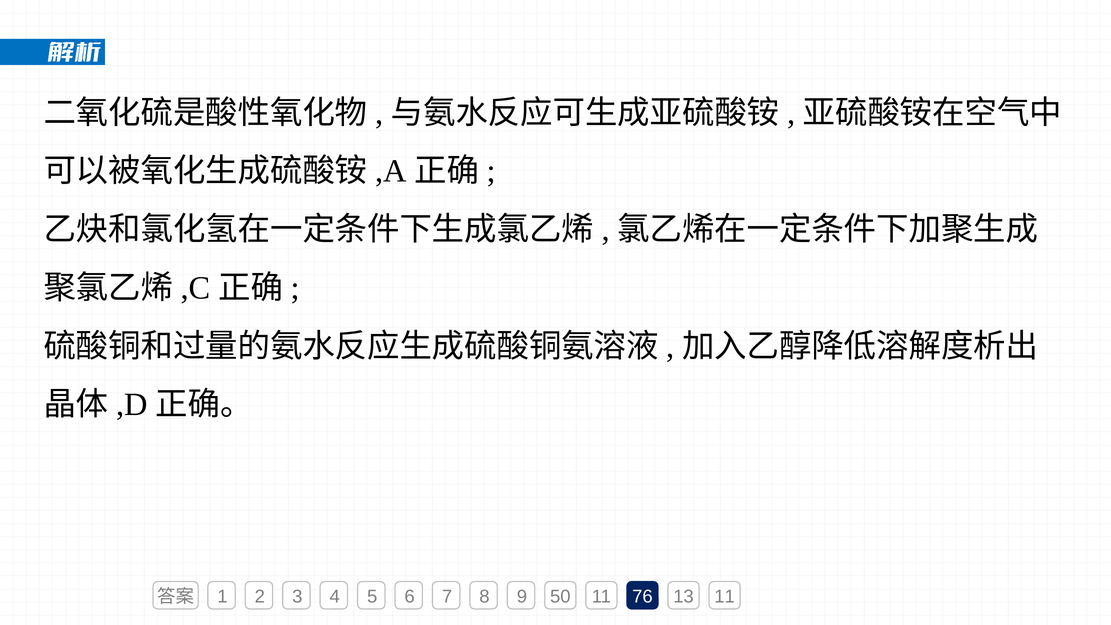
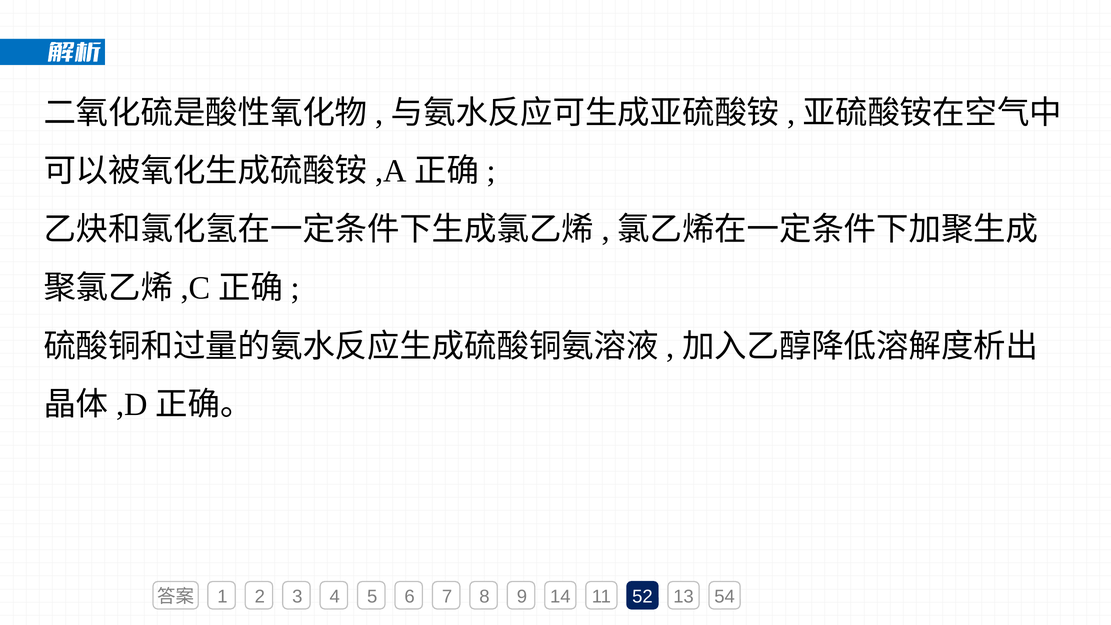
50: 50 -> 14 (560, 597)
76: 76 -> 52 (642, 597)
13 11: 11 -> 54 (725, 597)
